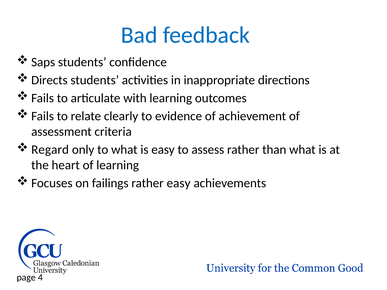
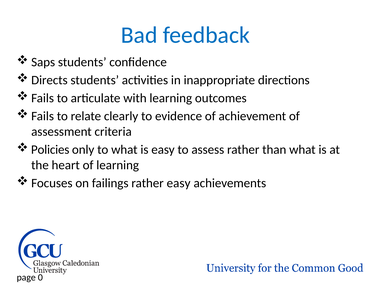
Regard: Regard -> Policies (50, 150)
4: 4 -> 0 (40, 278)
